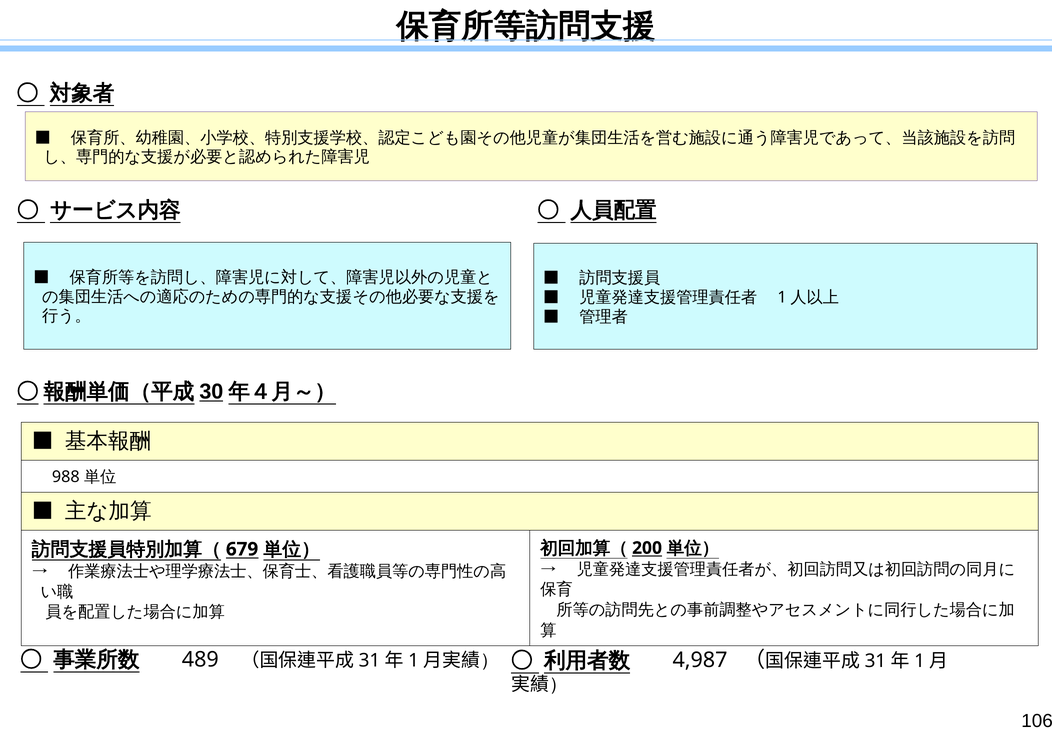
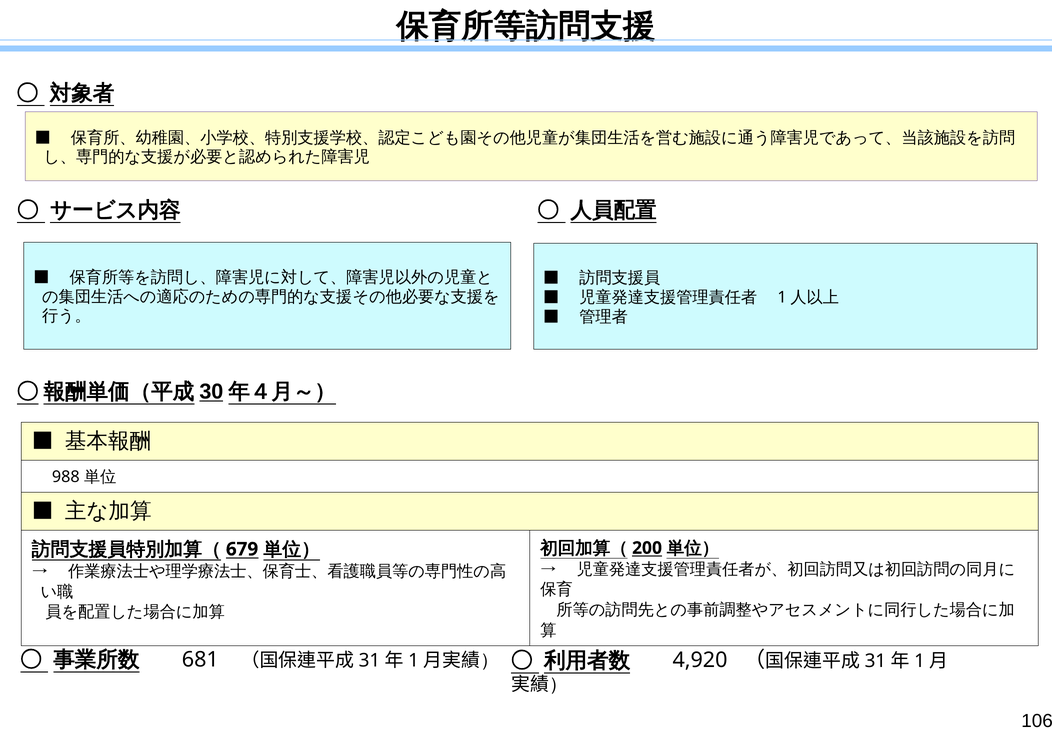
489: 489 -> 681 (200, 659)
4,987: 4,987 -> 4,920 (700, 660)
